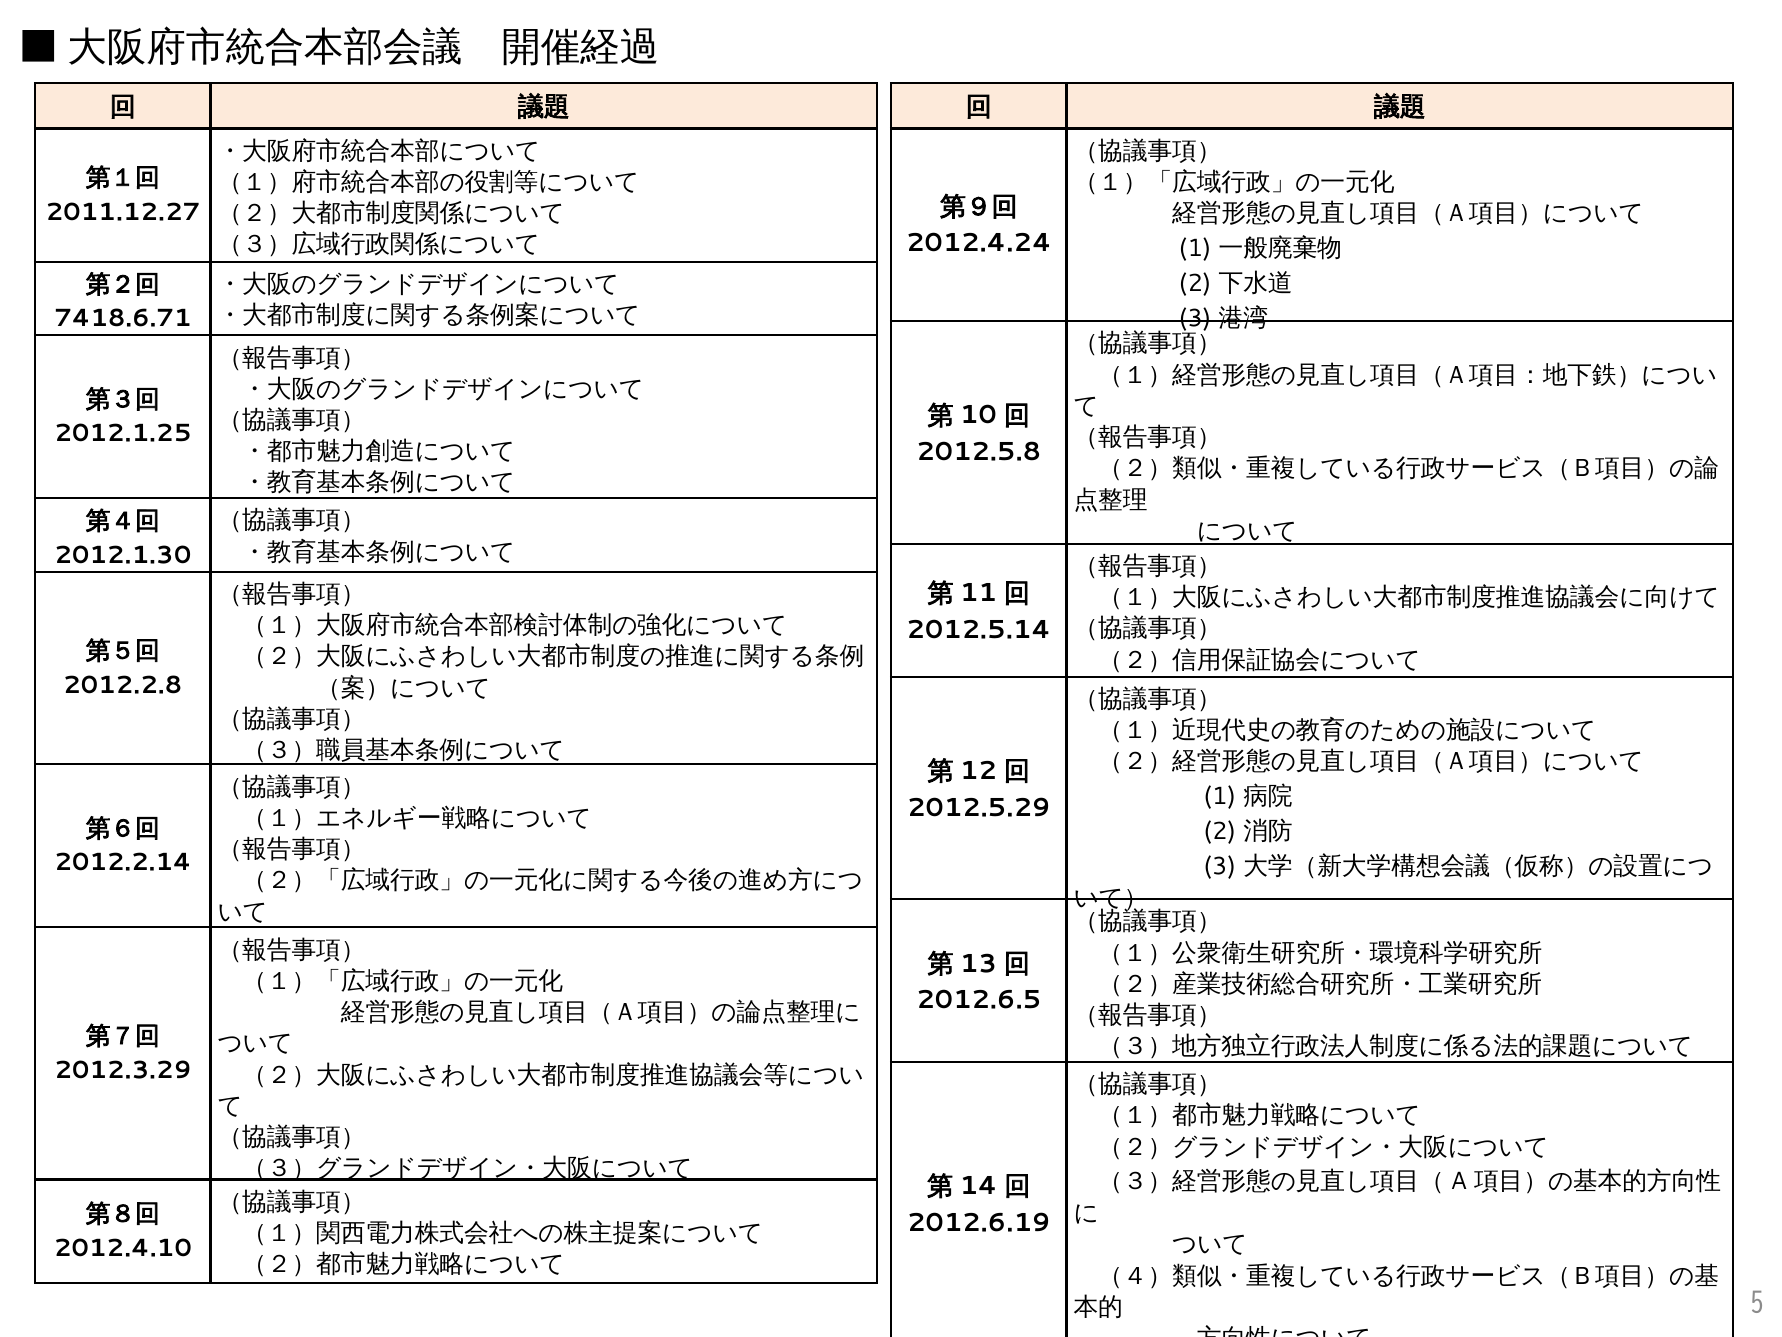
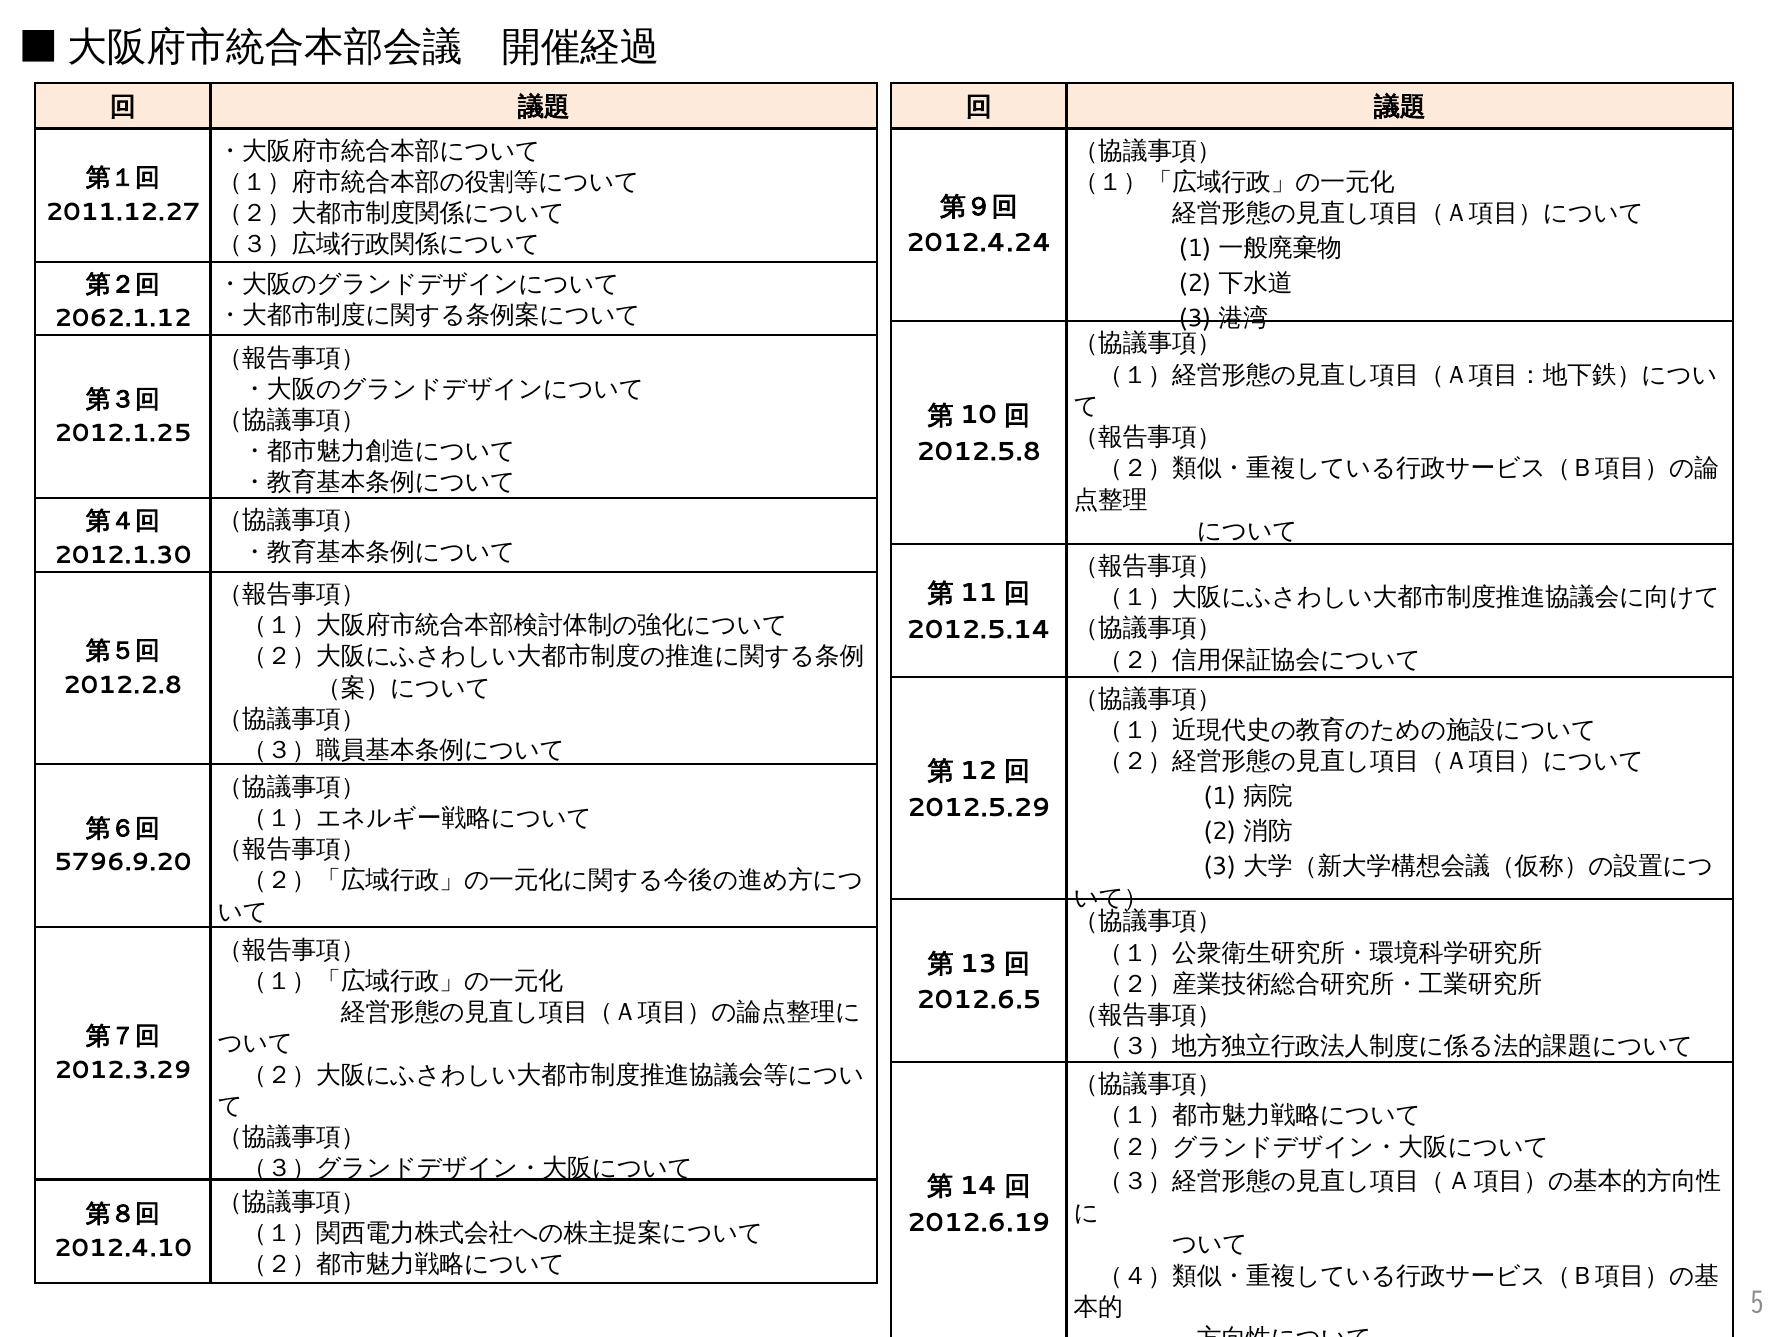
7418.6.71: 7418.6.71 -> 2062.1.12 (123, 319)
2012.2.14: 2012.2.14 -> 5796.9.20 (123, 862)
